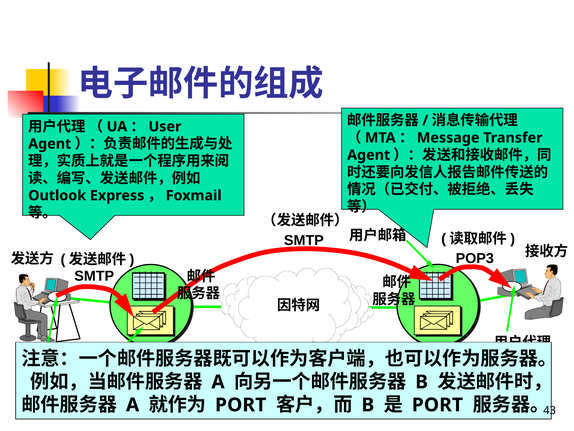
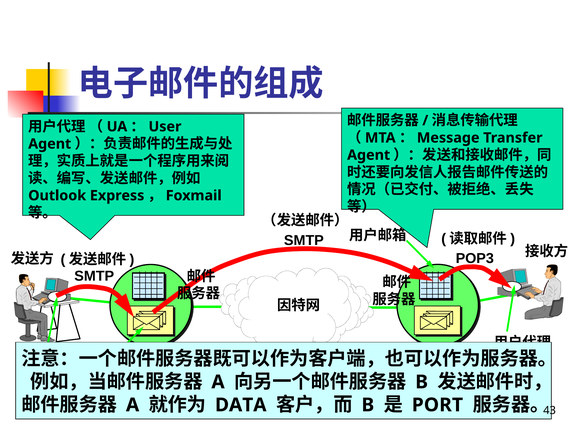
PORT: PORT -> DATA (241, 405)
